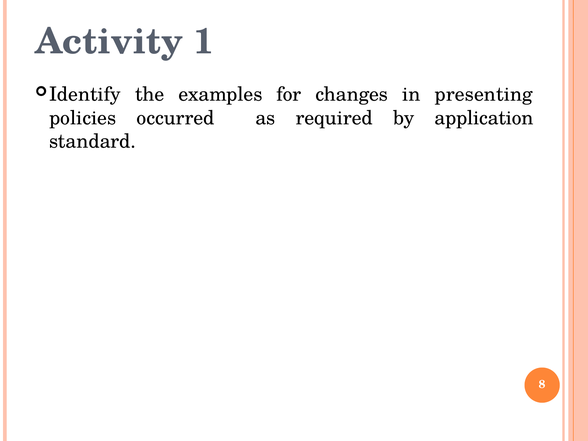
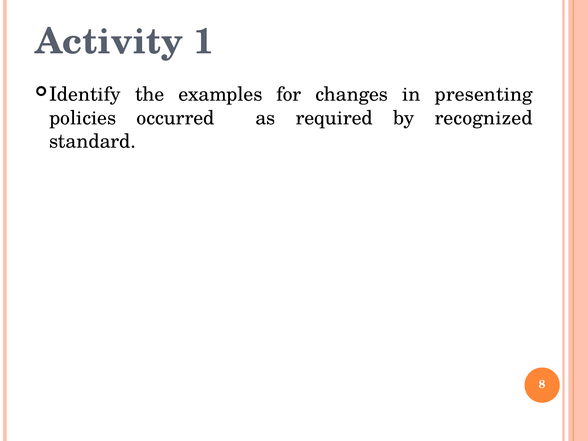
application: application -> recognized (484, 118)
